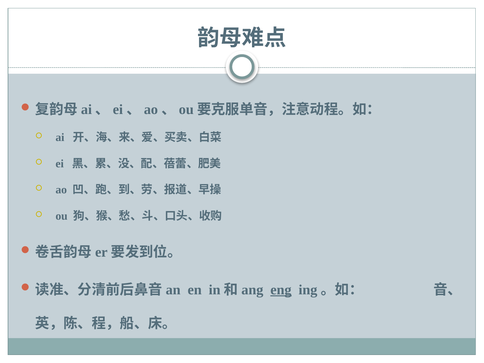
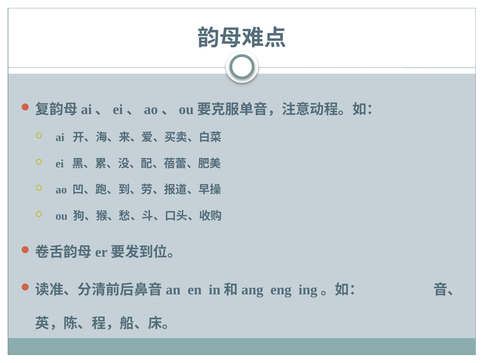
eng underline: present -> none (281, 290)
